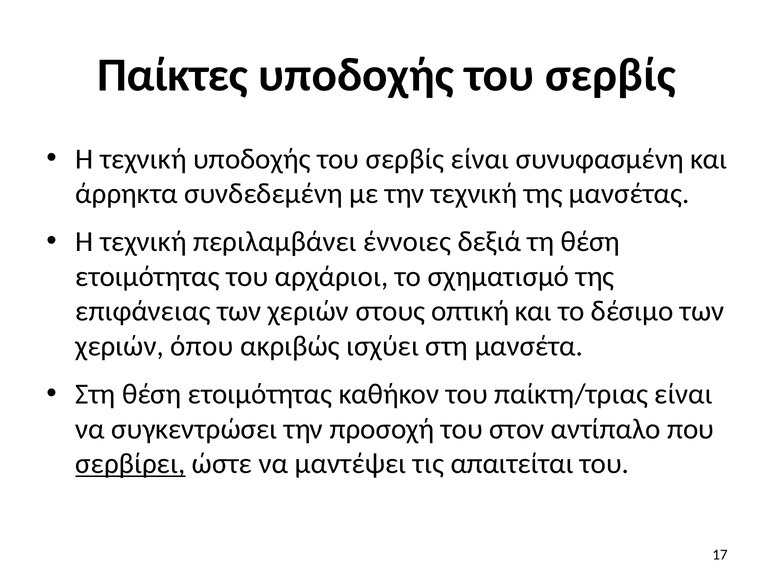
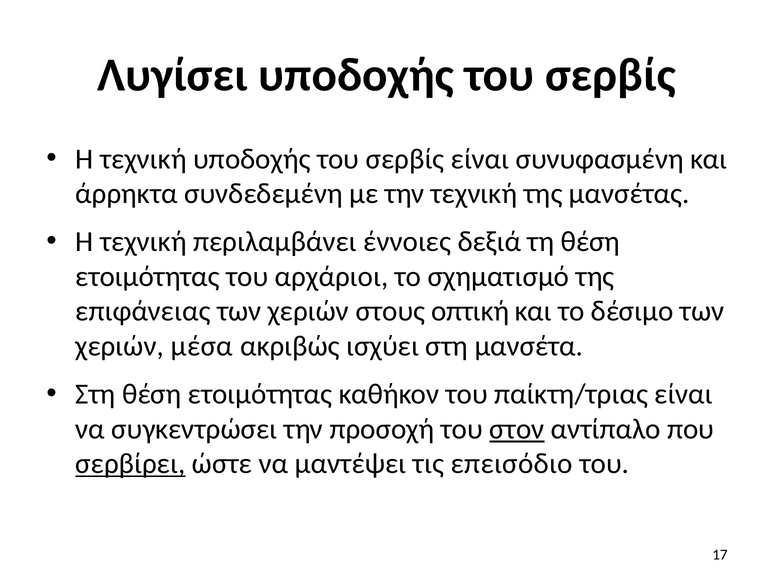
Παίκτες: Παίκτες -> Λυγίσει (172, 75)
όπου: όπου -> μέσα (202, 346)
στον underline: none -> present (517, 429)
απαιτείται: απαιτείται -> επεισόδιο (512, 463)
